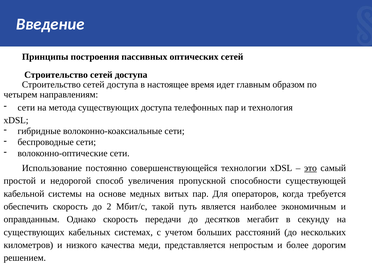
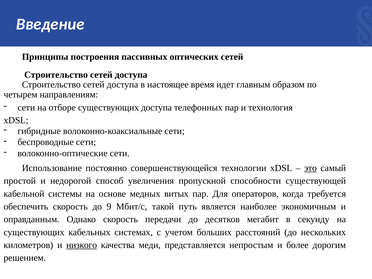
метода: метода -> отборе (62, 108)
2: 2 -> 9 (109, 207)
низкого underline: none -> present (82, 245)
